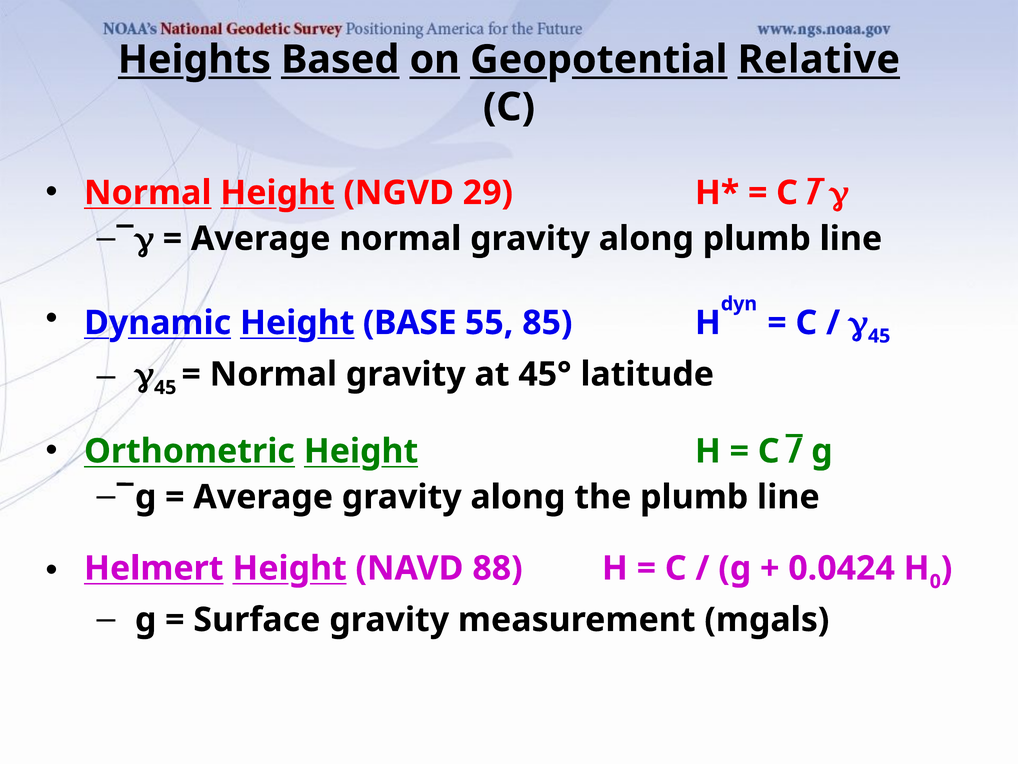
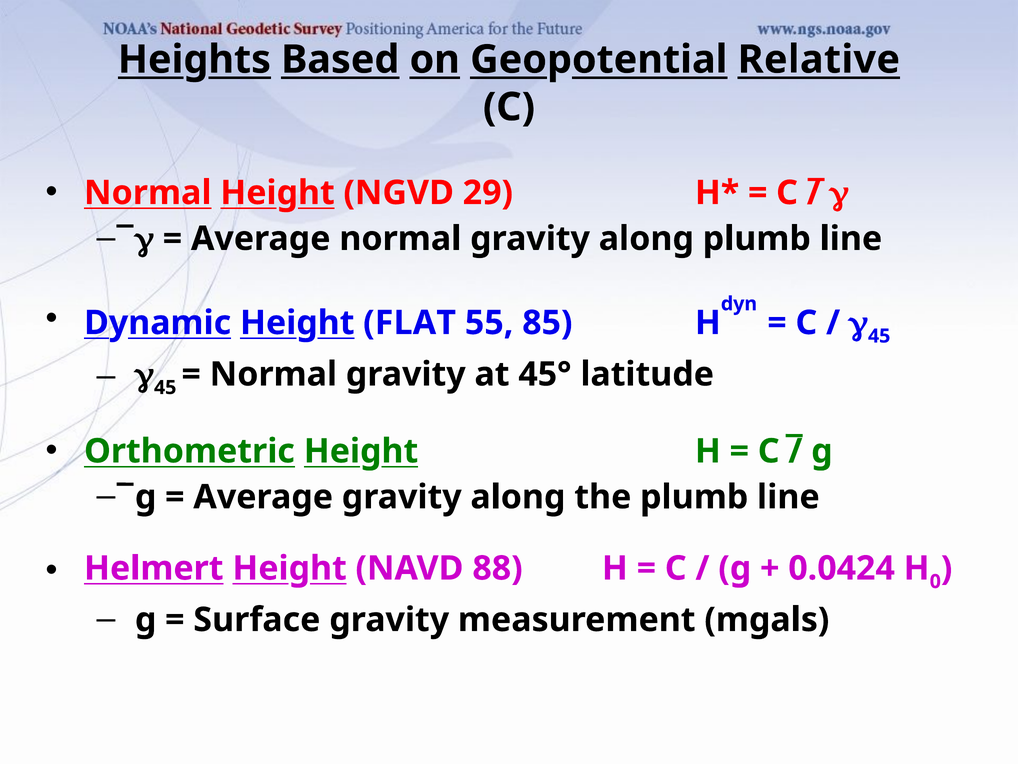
BASE: BASE -> FLAT (410, 323)
